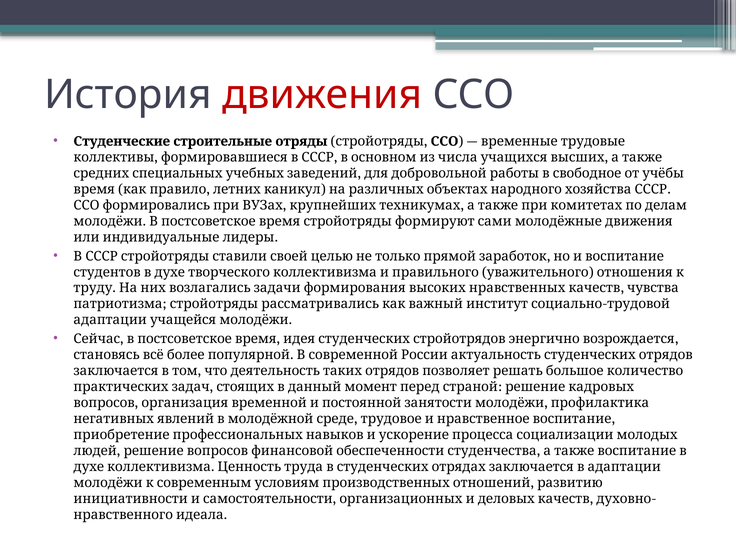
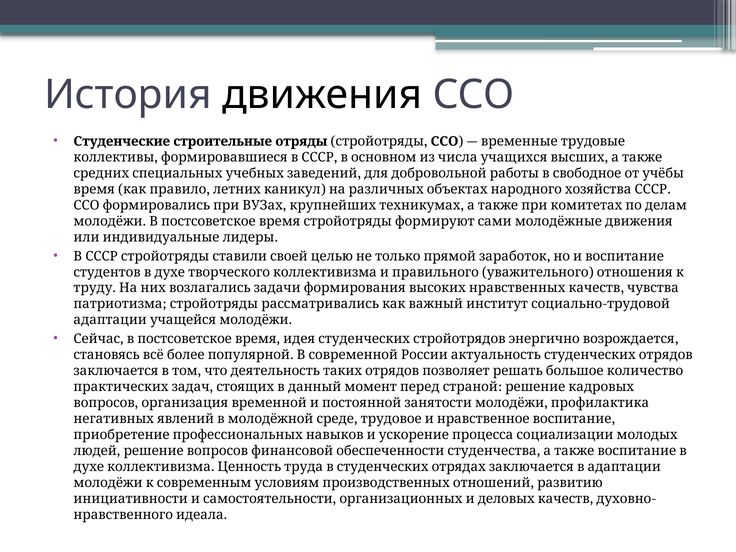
движения colour: red -> black (322, 95)
